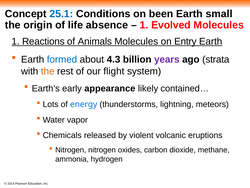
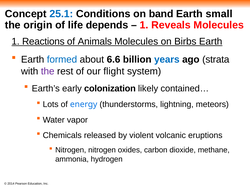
been: been -> band (161, 14)
absence: absence -> depends (107, 25)
Evolved: Evolved -> Reveals (171, 25)
Entry: Entry -> Birbs (185, 41)
4.3: 4.3 -> 6.6 (114, 59)
years colour: purple -> blue (167, 59)
the colour: orange -> purple (48, 71)
appearance: appearance -> colonization (110, 88)
